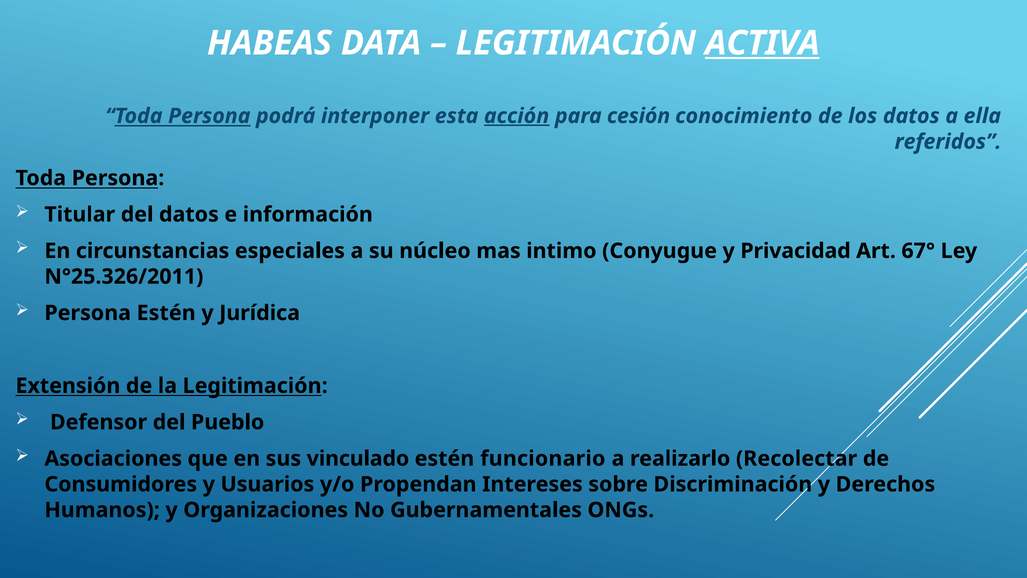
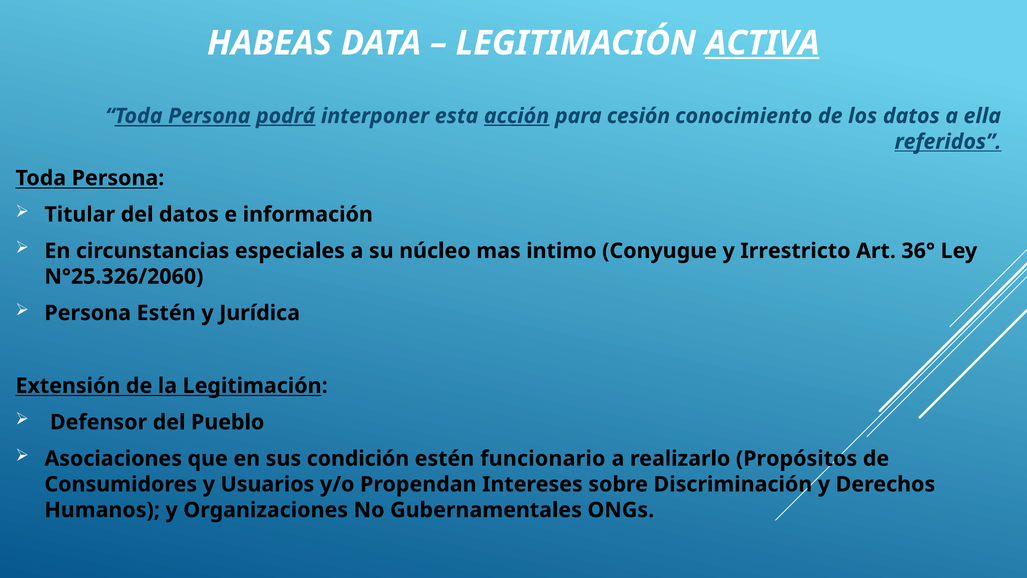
podrá underline: none -> present (286, 116)
referidos underline: none -> present (948, 142)
Privacidad: Privacidad -> Irrestricto (795, 251)
67°: 67° -> 36° (918, 251)
N°25.326/2011: N°25.326/2011 -> N°25.326/2060 (124, 276)
vinculado: vinculado -> condición (358, 458)
Recolectar: Recolectar -> Propósitos (797, 458)
